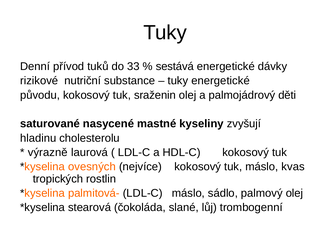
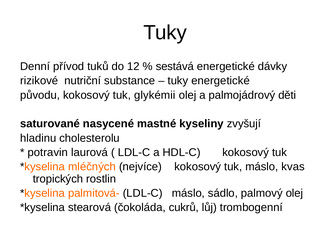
33: 33 -> 12 (133, 66)
sraženin: sraženin -> glykémii (155, 95)
výrazně: výrazně -> potravin (48, 152)
ovesných: ovesných -> mléčných (92, 167)
slané: slané -> cukrů (184, 207)
